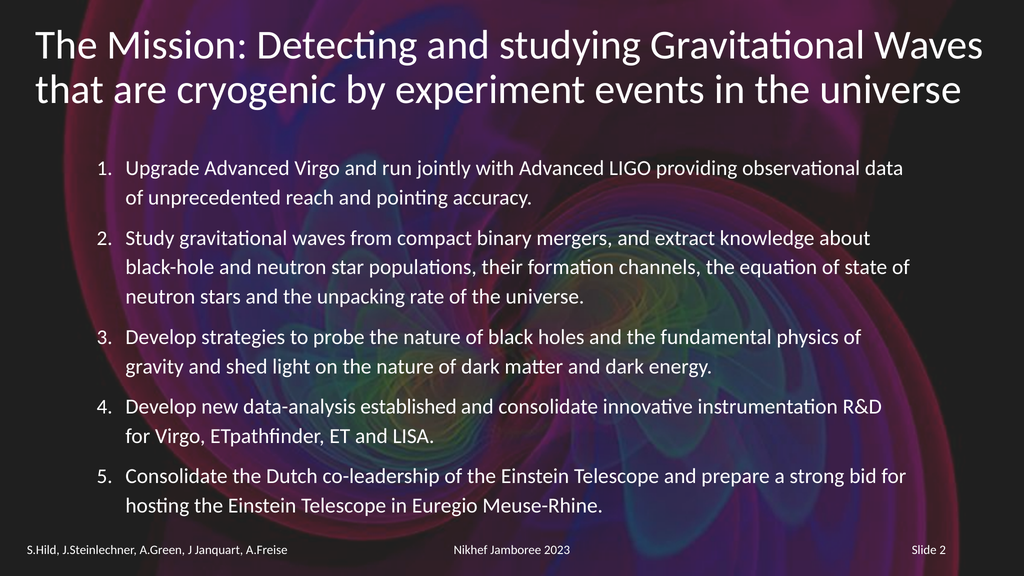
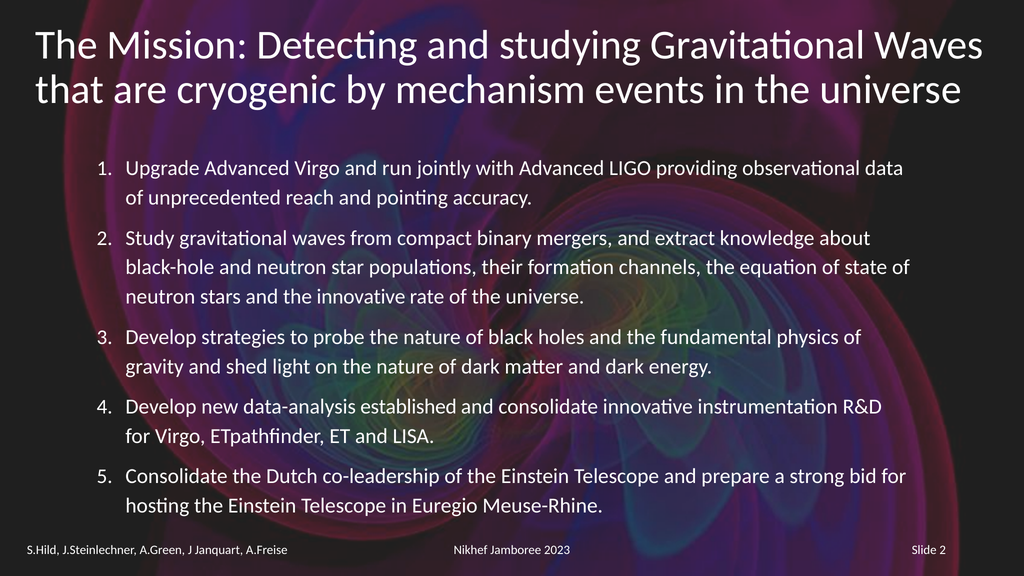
experiment: experiment -> mechanism (490, 90)
the unpacking: unpacking -> innovative (361, 297)
